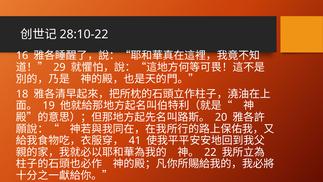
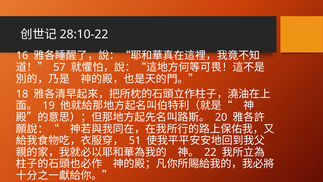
29: 29 -> 57 (59, 67)
41: 41 -> 51 (135, 140)
